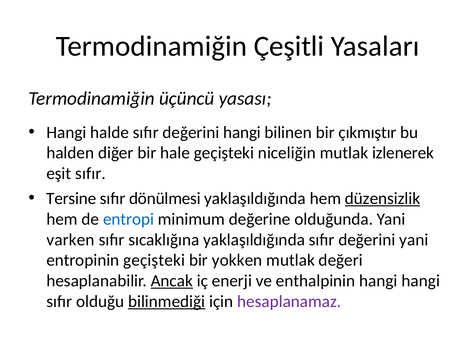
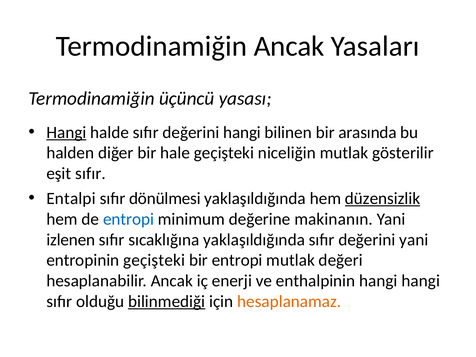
Termodinamiğin Çeşitli: Çeşitli -> Ancak (289, 46)
Hangi underline: none -> present (66, 132)
çıkmıştır: çıkmıştır -> arasında (368, 132)
izlenerek: izlenerek -> gösterilir (403, 153)
Tersine: Tersine -> Entalpi (71, 198)
olduğunda: olduğunda -> makinanın (334, 219)
varken: varken -> izlenen (71, 240)
bir yokken: yokken -> entropi (237, 260)
Ancak underline: present -> none (172, 281)
hesaplanamaz colour: purple -> orange (289, 302)
